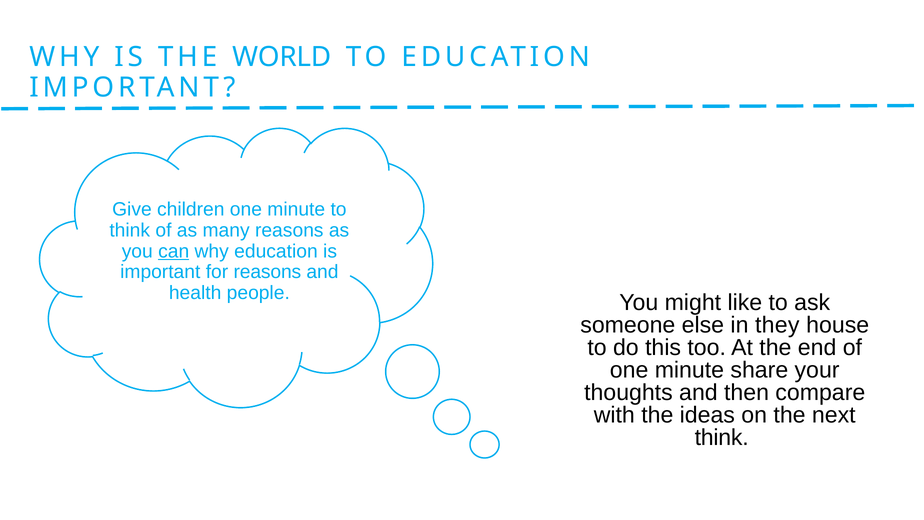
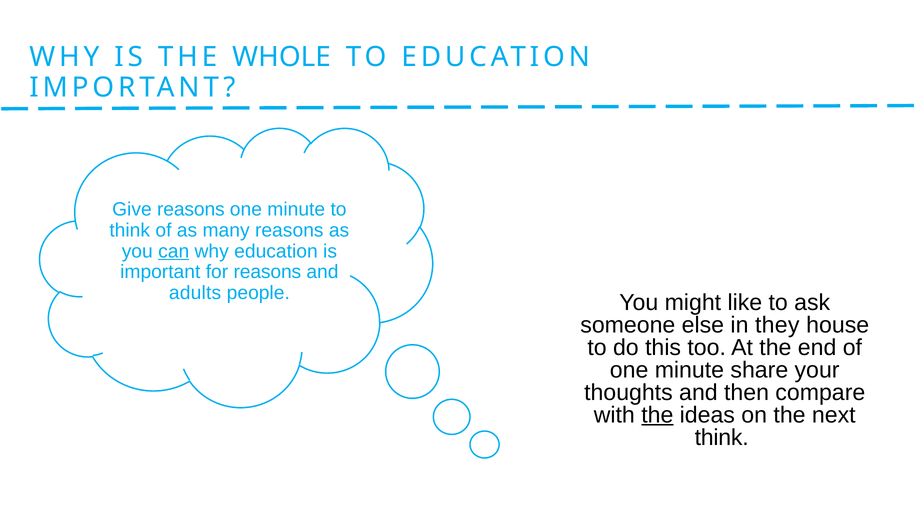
WORLD: WORLD -> WHOLE (282, 57)
Give children: children -> reasons (191, 210)
health: health -> adults (195, 293)
the underline: none -> present (657, 415)
